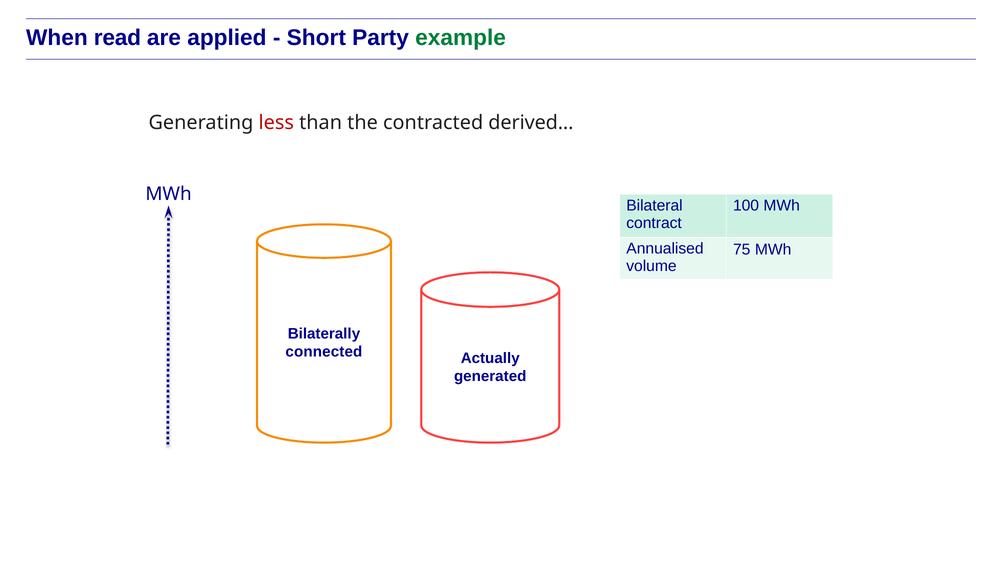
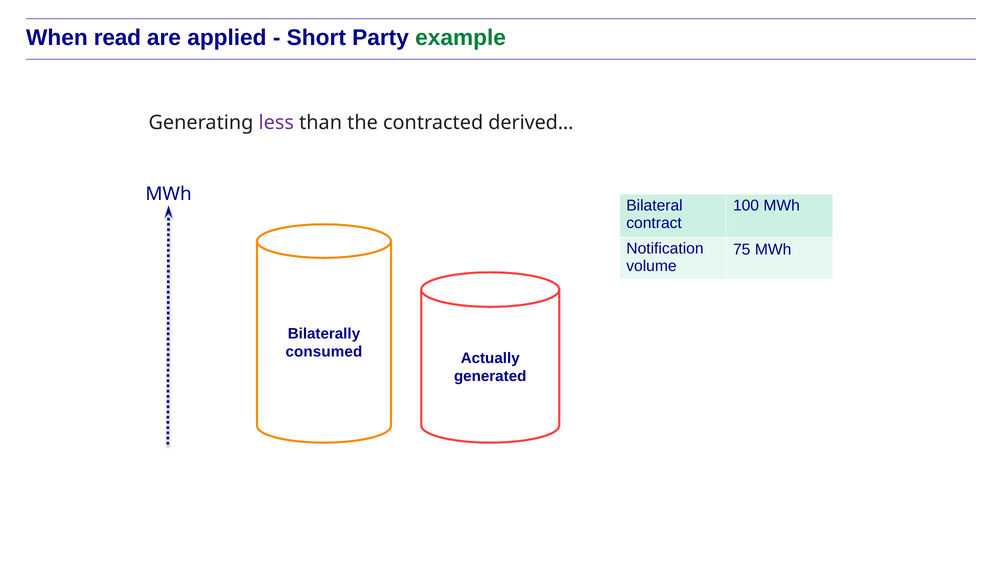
less colour: red -> purple (276, 123)
Annualised: Annualised -> Notification (665, 248)
connected: connected -> consumed (324, 352)
